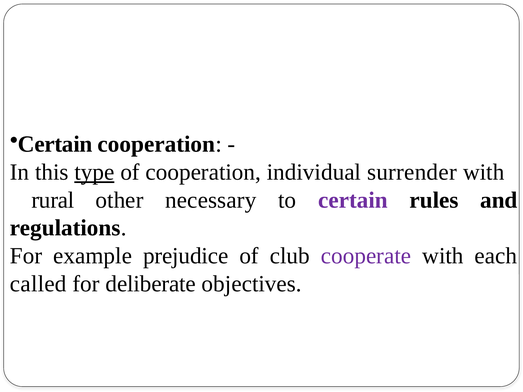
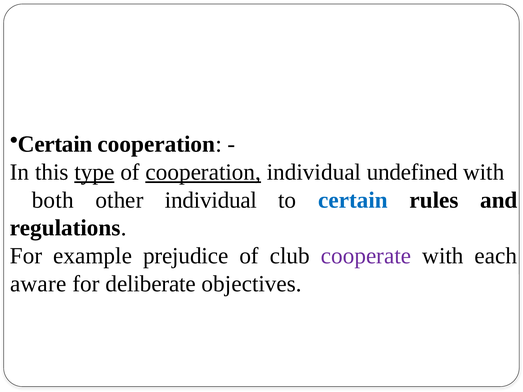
cooperation underline: none -> present (203, 172)
surrender: surrender -> undefined (412, 172)
rural: rural -> both (53, 200)
other necessary: necessary -> individual (211, 200)
certain colour: purple -> blue (353, 200)
called: called -> aware (38, 284)
